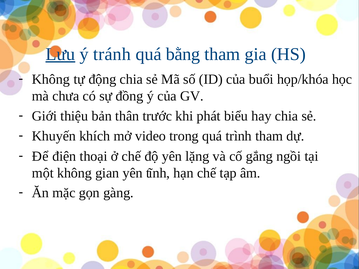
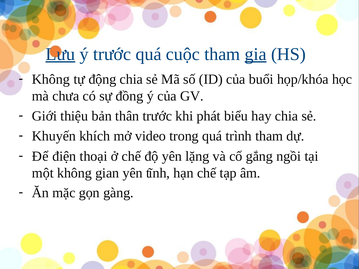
ý tránh: tránh -> trước (112, 54)
bằng: bằng -> cuộc (183, 54)
gia underline: none -> present (256, 54)
